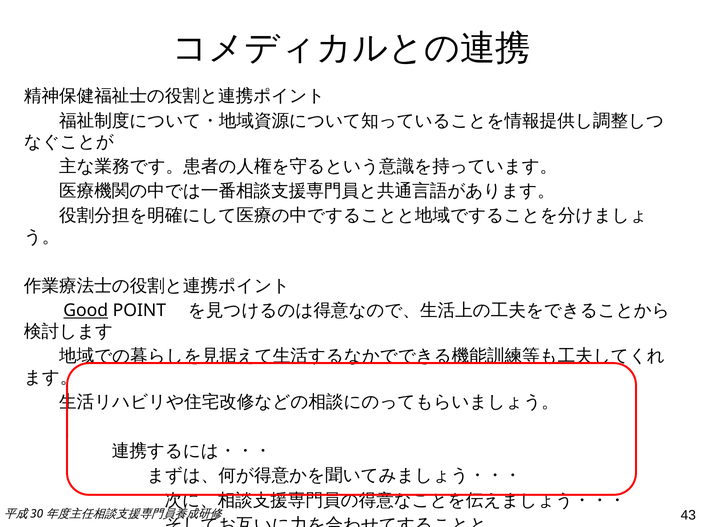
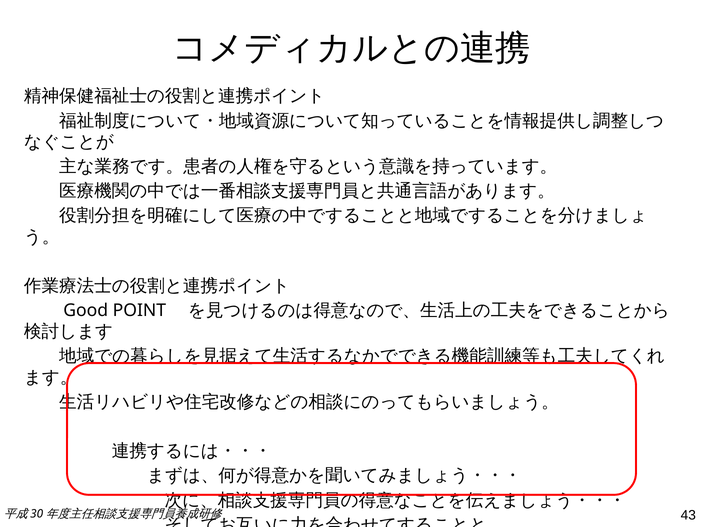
Good underline: present -> none (86, 311)
